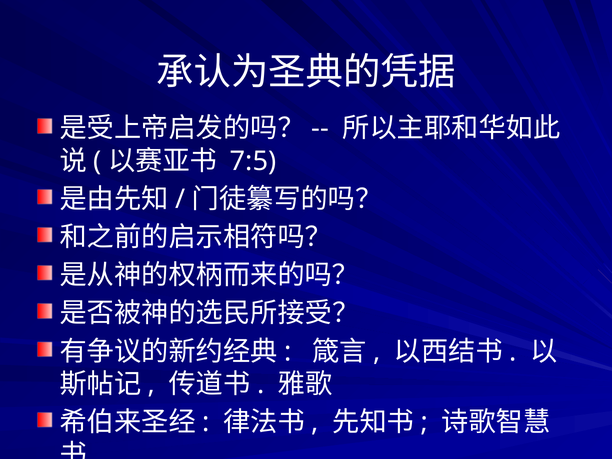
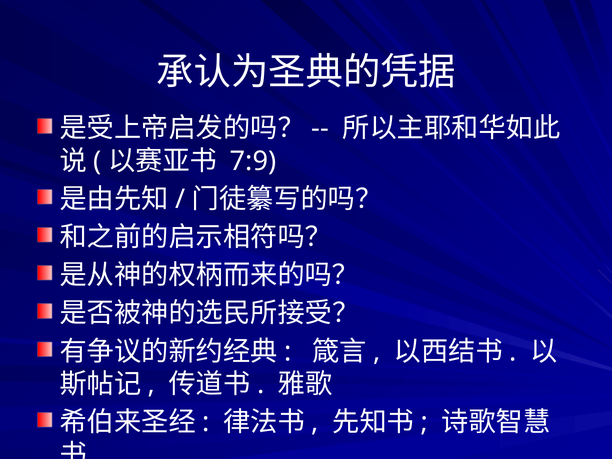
7:5: 7:5 -> 7:9 (253, 161)
